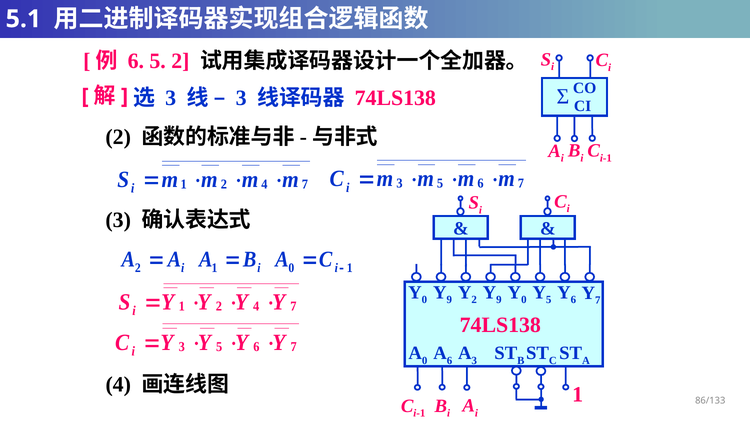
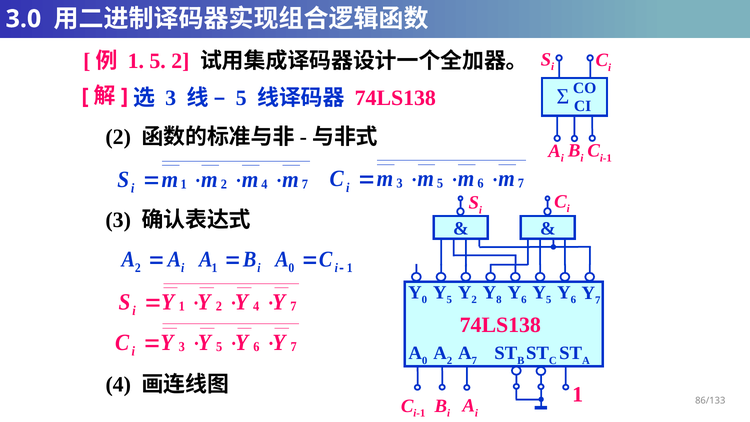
5.1: 5.1 -> 3.0 (23, 19)
6: 6 -> 1 (136, 61)
3: 3 -> 5 (241, 98)
9: 9 -> 5 (449, 300)
9: 9 -> 8 (499, 300)
0: 0 -> 6 (524, 300)
6: 6 -> 2 (450, 360)
3: 3 -> 7 (474, 360)
